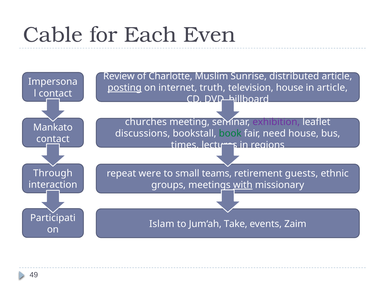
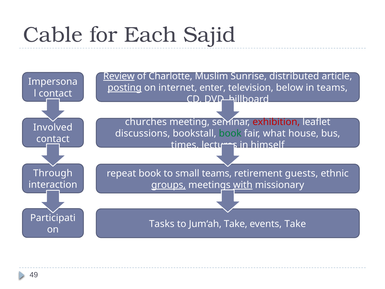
Even: Even -> Sajid (210, 35)
Review underline: none -> present (119, 76)
truth: truth -> enter (213, 88)
television house: house -> below (290, 88)
in article: article -> teams (332, 88)
exhibition colour: purple -> red (276, 122)
Mankato: Mankato -> Involved (53, 127)
need: need -> what (274, 133)
regions: regions -> himself (268, 145)
repeat were: were -> book (150, 173)
groups underline: none -> present (169, 185)
Islam: Islam -> Tasks (162, 224)
events Zaim: Zaim -> Take (295, 224)
